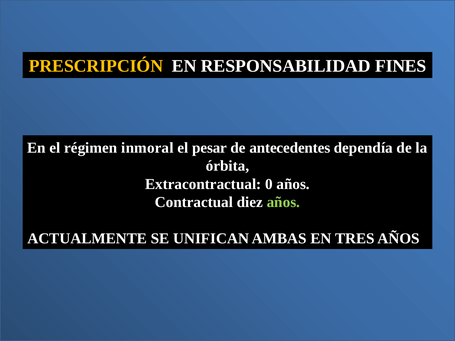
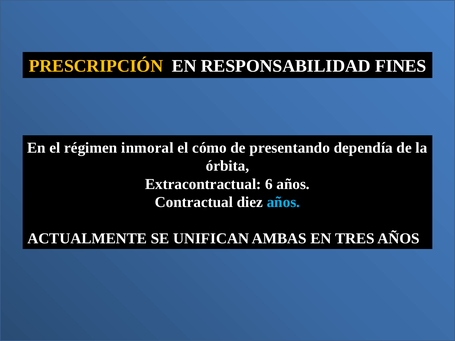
pesar: pesar -> cómo (210, 148)
antecedentes: antecedentes -> presentando (290, 148)
0: 0 -> 6 (269, 184)
años colour: light green -> light blue (283, 202)
